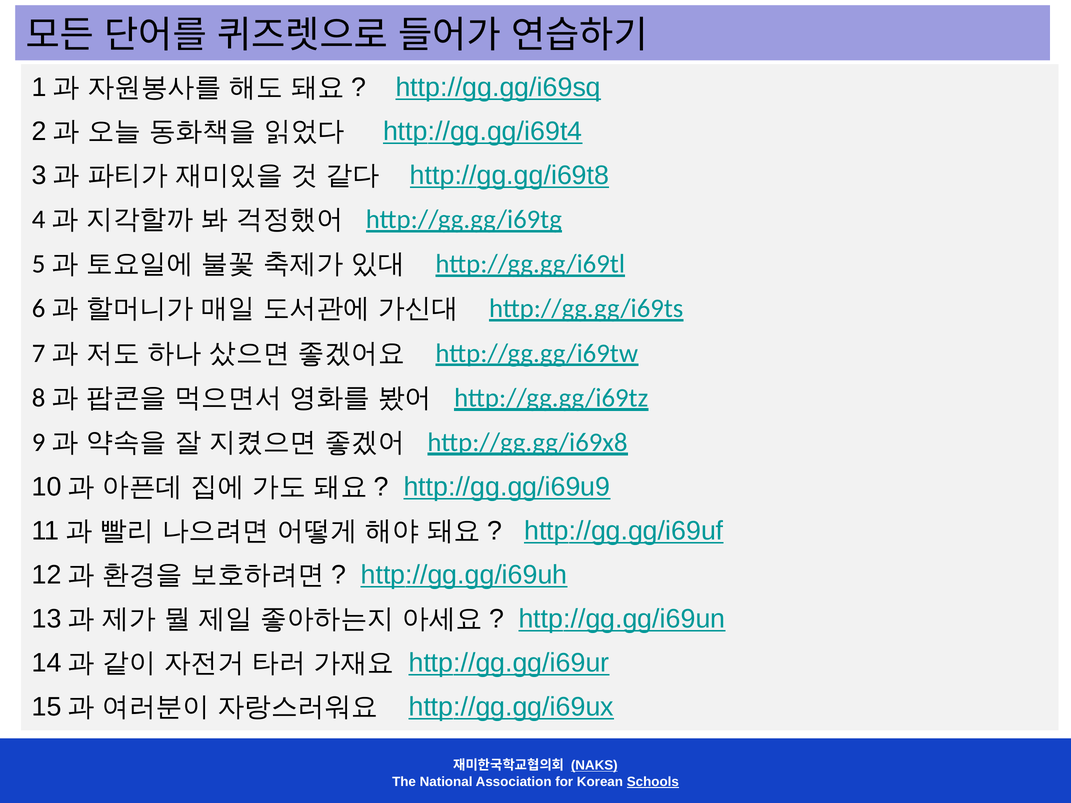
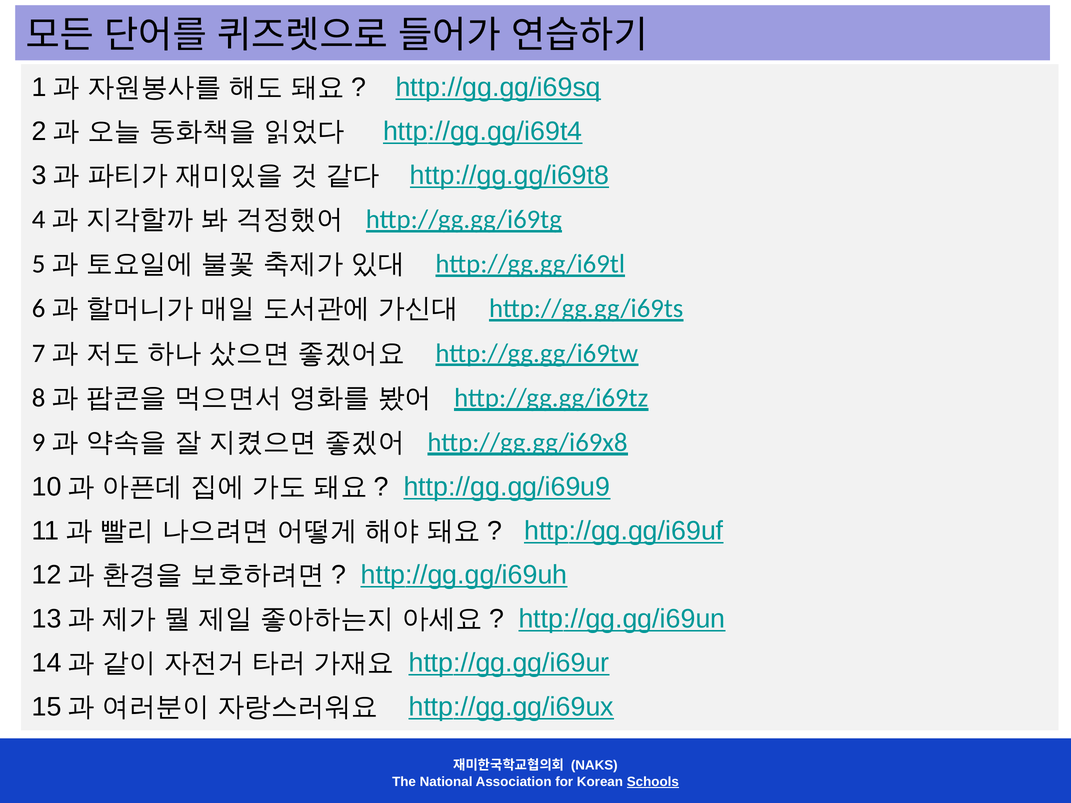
NAKS underline: present -> none (594, 766)
